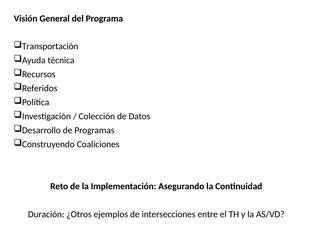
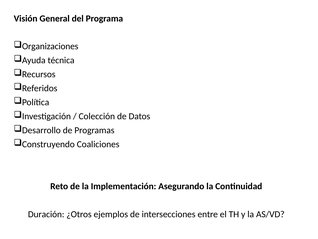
Transportación: Transportación -> Organizaciones (50, 46)
